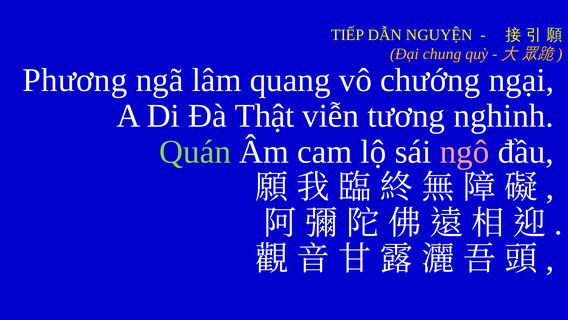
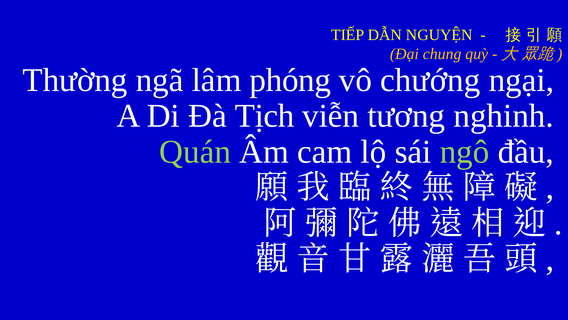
Phương: Phương -> Thường (75, 80)
quang: quang -> phóng (290, 80)
Thật: Thật -> Tịch (265, 116)
ngô colour: pink -> light green (465, 152)
